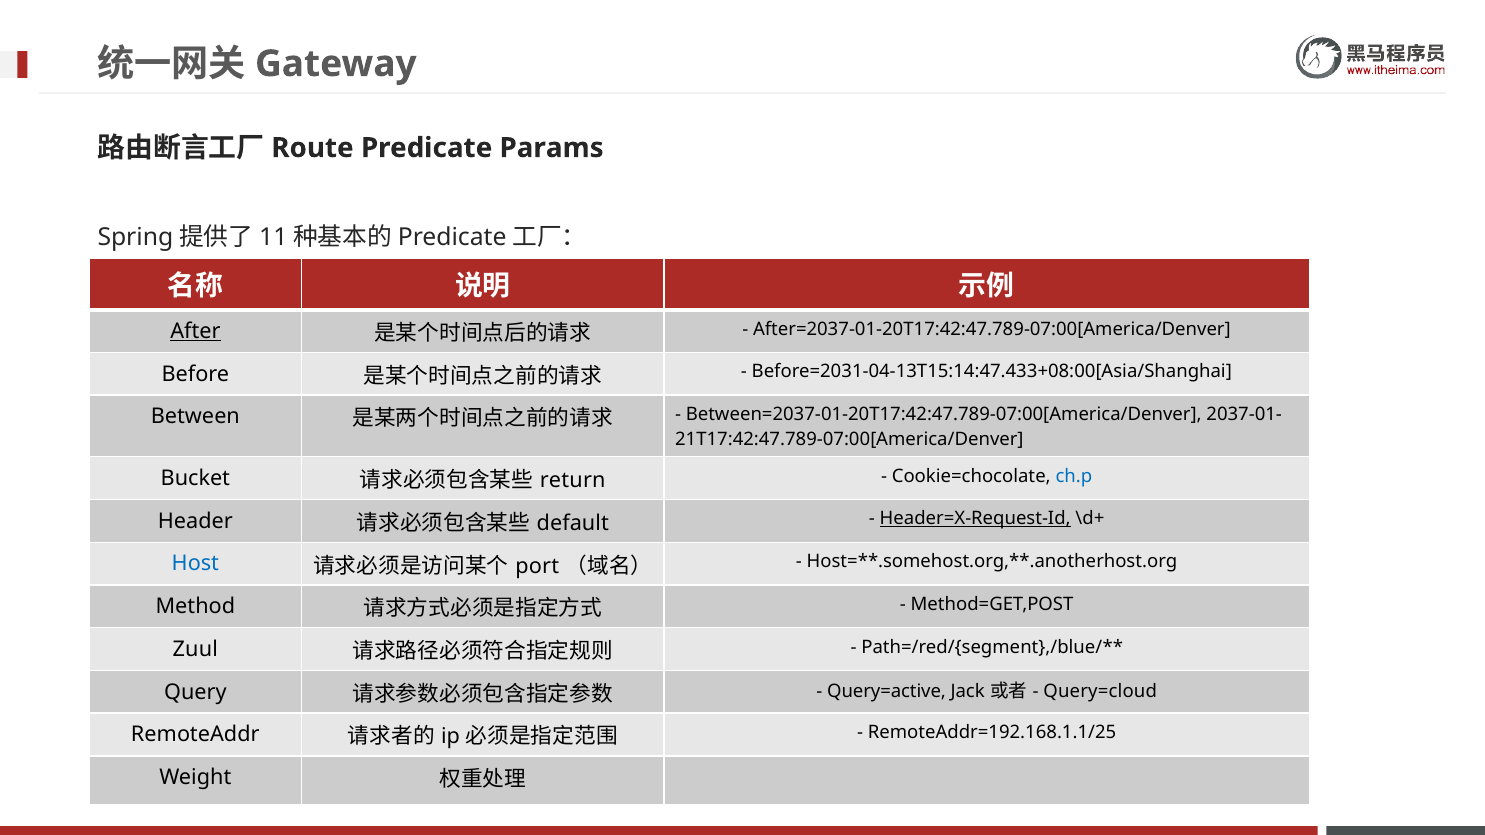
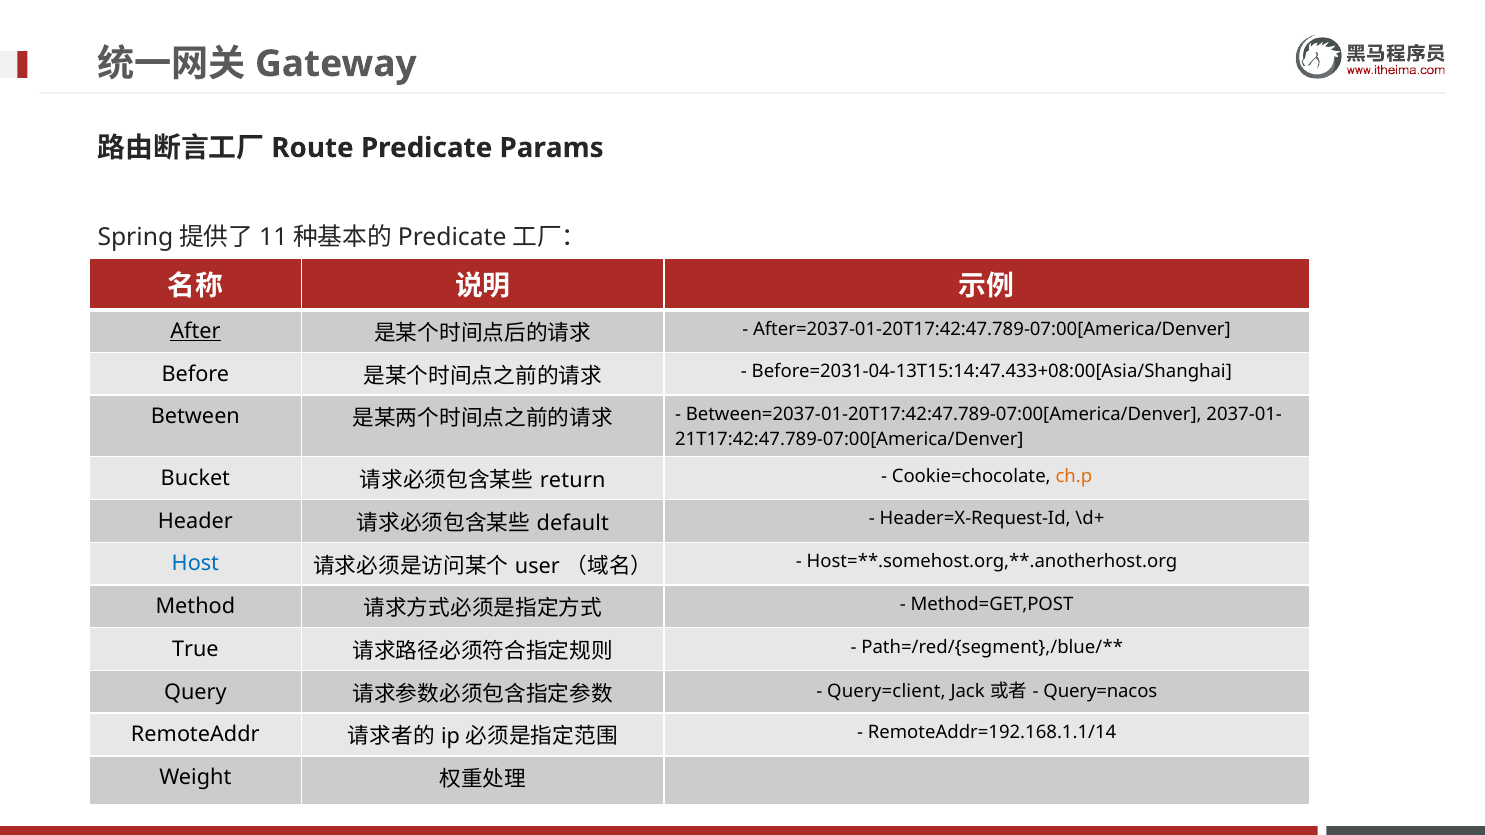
ch.p colour: blue -> orange (1074, 476)
Header=X-Request-Id underline: present -> none (975, 519)
port: port -> user (537, 566)
Zuul: Zuul -> True (195, 650)
Query=active: Query=active -> Query=client (886, 692)
Query=cloud: Query=cloud -> Query=nacos (1100, 692)
RemoteAddr=192.168.1.1/25: RemoteAddr=192.168.1.1/25 -> RemoteAddr=192.168.1.1/14 (992, 733)
